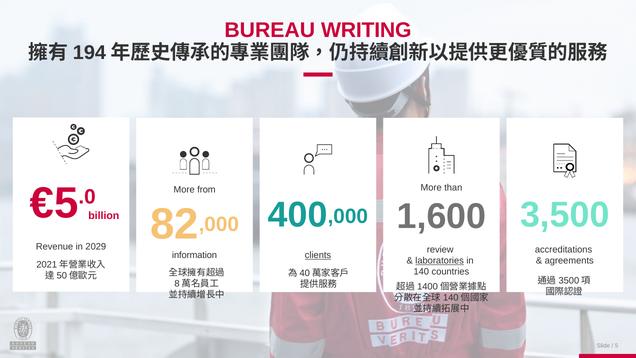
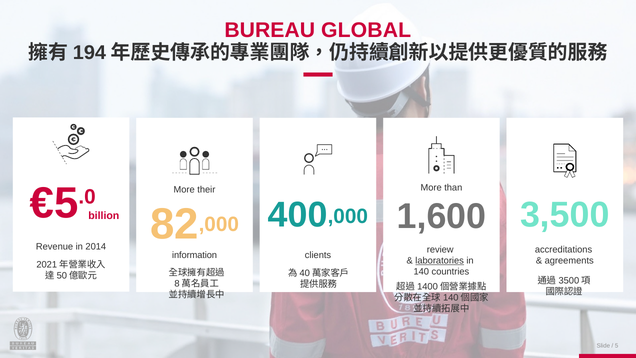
WRITING: WRITING -> GLOBAL (366, 30)
from: from -> their (206, 190)
2029: 2029 -> 2014 (96, 246)
clients underline: present -> none (318, 255)
